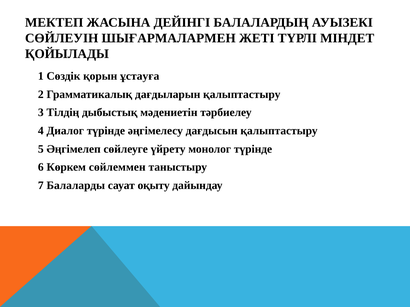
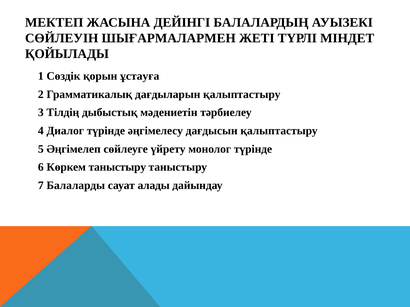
Көркем сөйлеммен: сөйлеммен -> таныстыру (117, 167)
оқыту: оқыту -> алады (154, 186)
